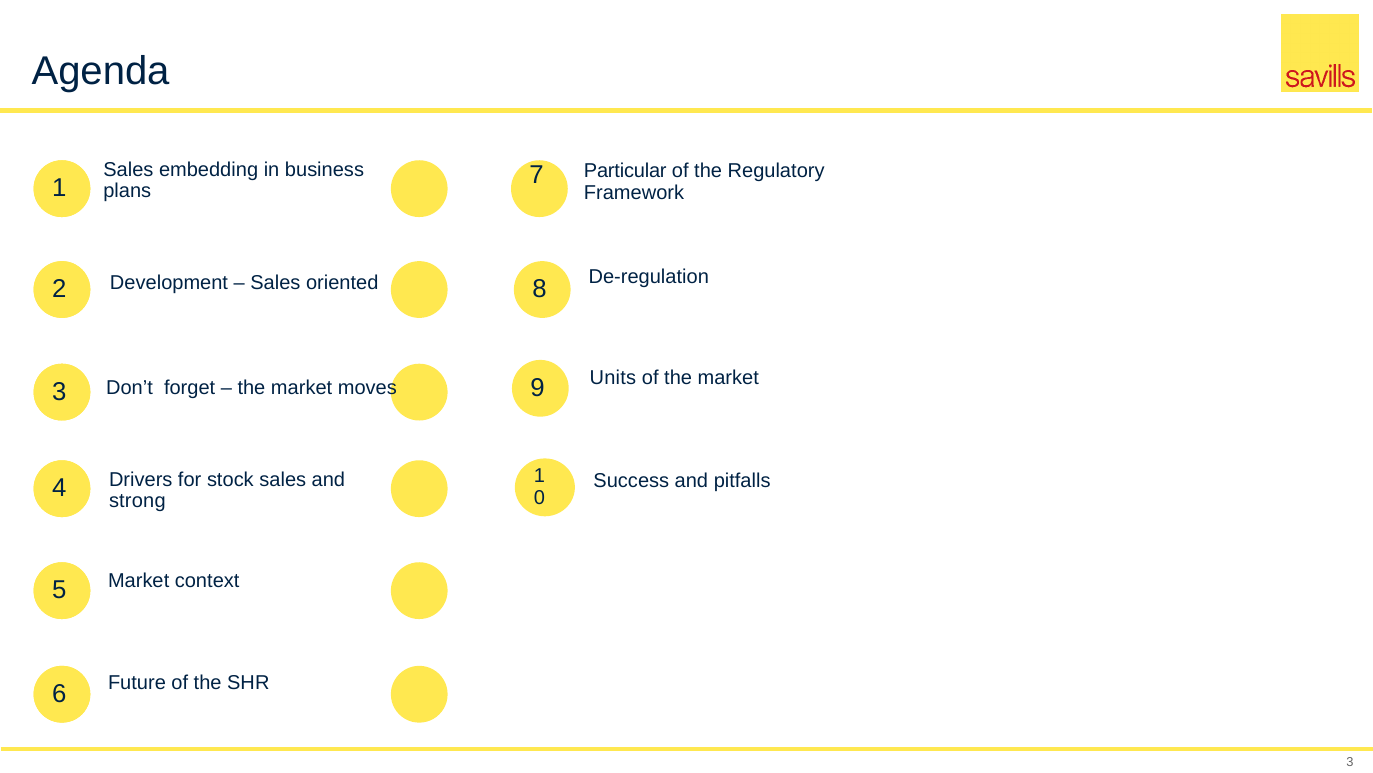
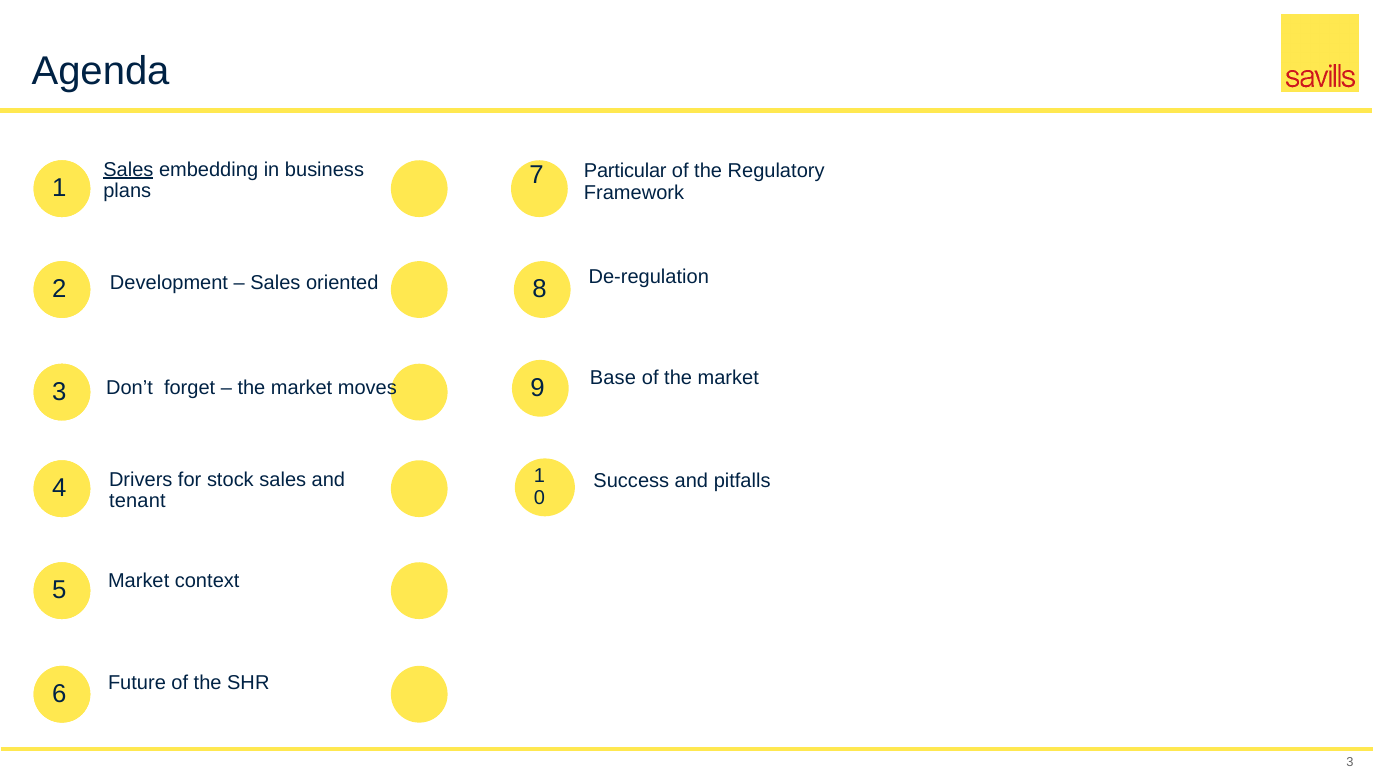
Sales underline: none -> present (128, 169)
Units: Units -> Base (613, 378)
strong: strong -> tenant (137, 501)
